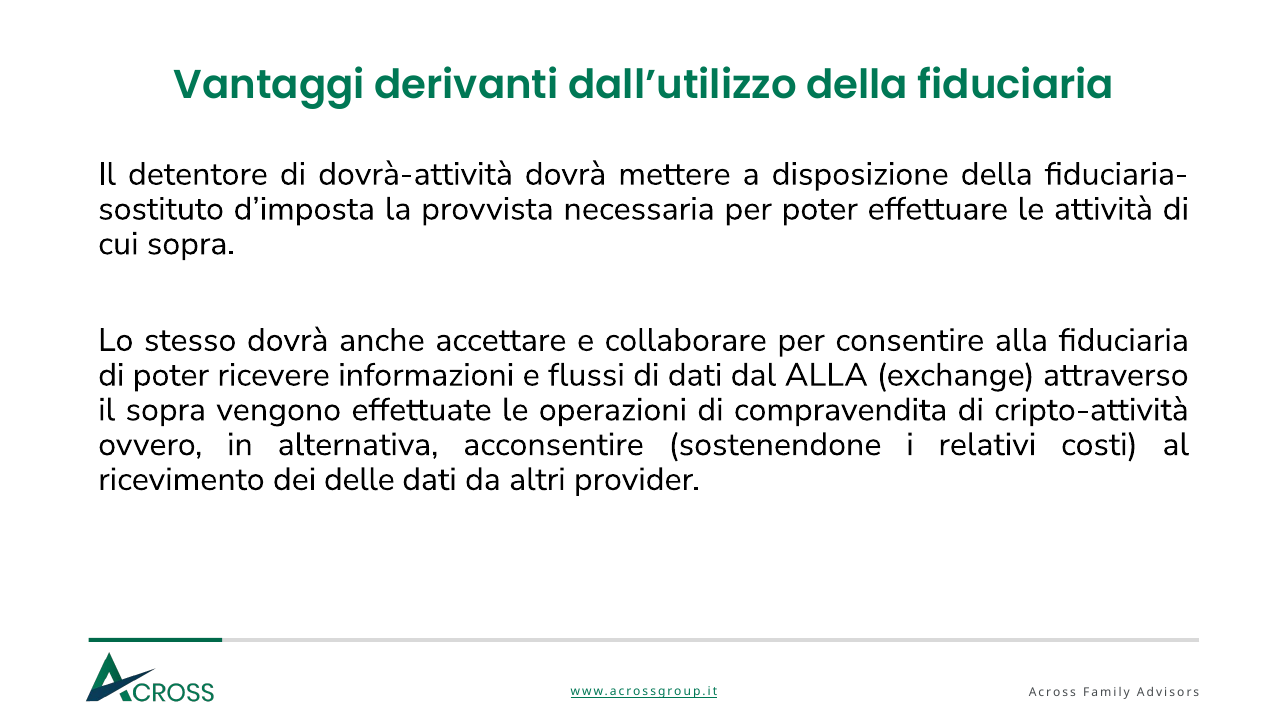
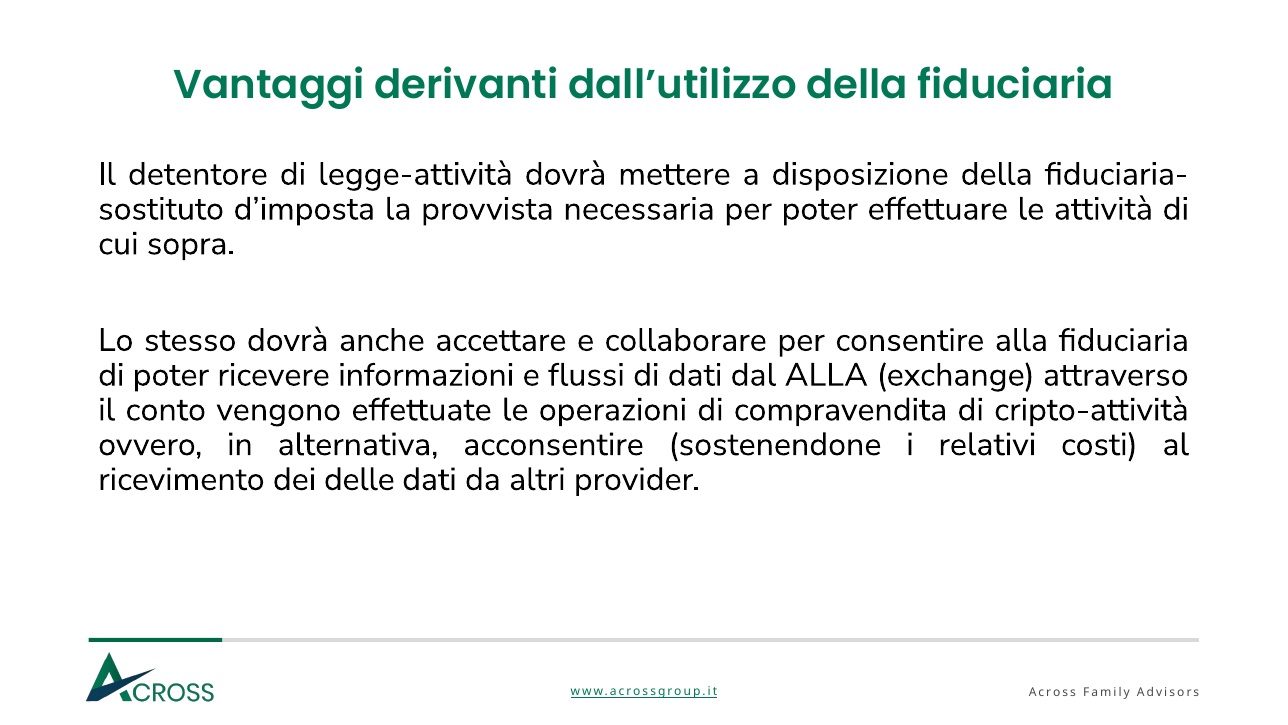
dovrà-attività: dovrà-attività -> legge-attività (416, 174)
il sopra: sopra -> conto (166, 410)
